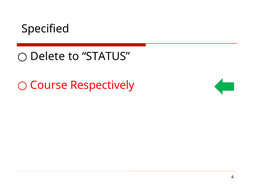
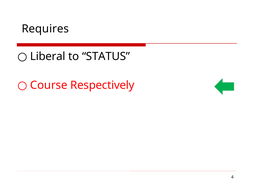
Specified: Specified -> Requires (45, 29)
Delete: Delete -> Liberal (48, 56)
